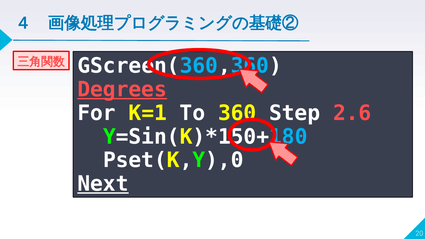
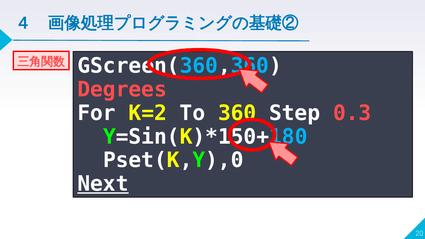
Degrees underline: present -> none (122, 90)
K=1: K=1 -> K=2 (148, 113)
2.6: 2.6 -> 0.3 (352, 113)
